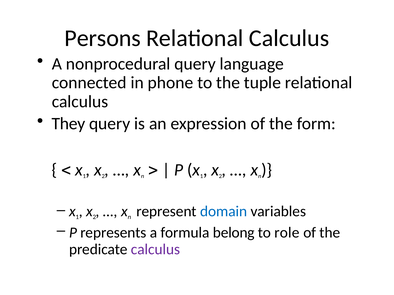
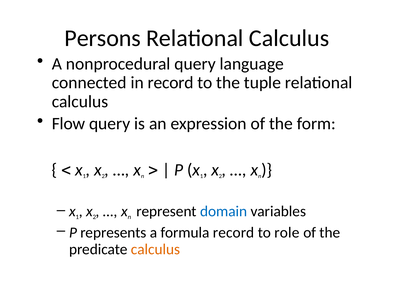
in phone: phone -> record (171, 83)
They: They -> Flow (68, 124)
formula belong: belong -> record (234, 233)
calculus colour: purple -> orange (156, 250)
